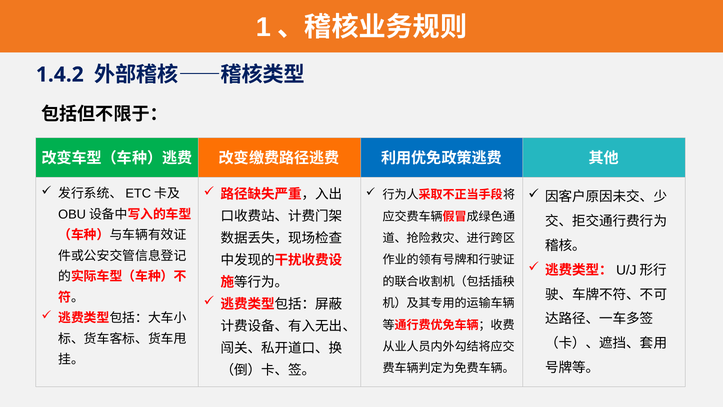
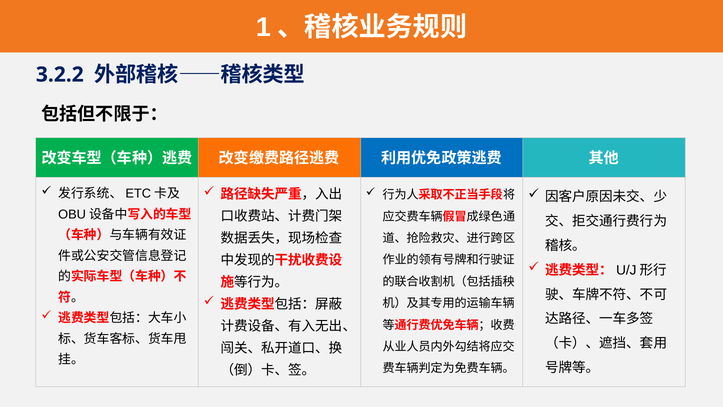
1.4.2: 1.4.2 -> 3.2.2 (60, 75)
